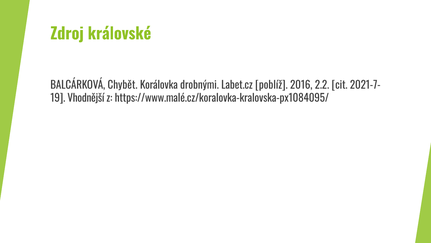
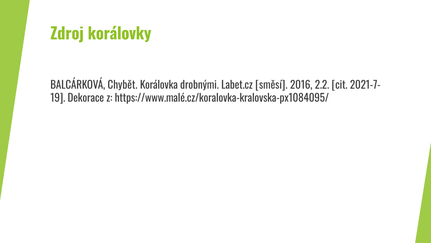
královské: královské -> korálovky (120, 34)
poblíž: poblíž -> směsí (271, 85)
Vhodnější: Vhodnější -> Dekorace (86, 98)
